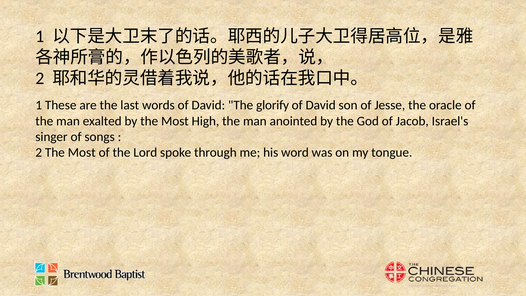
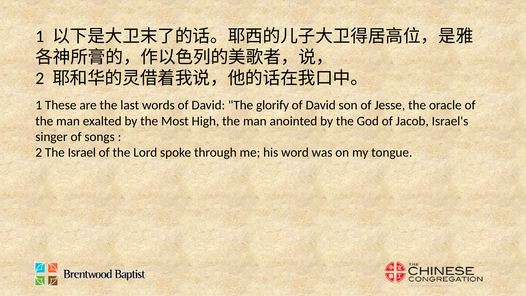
2 The Most: Most -> Israel (82, 153)
